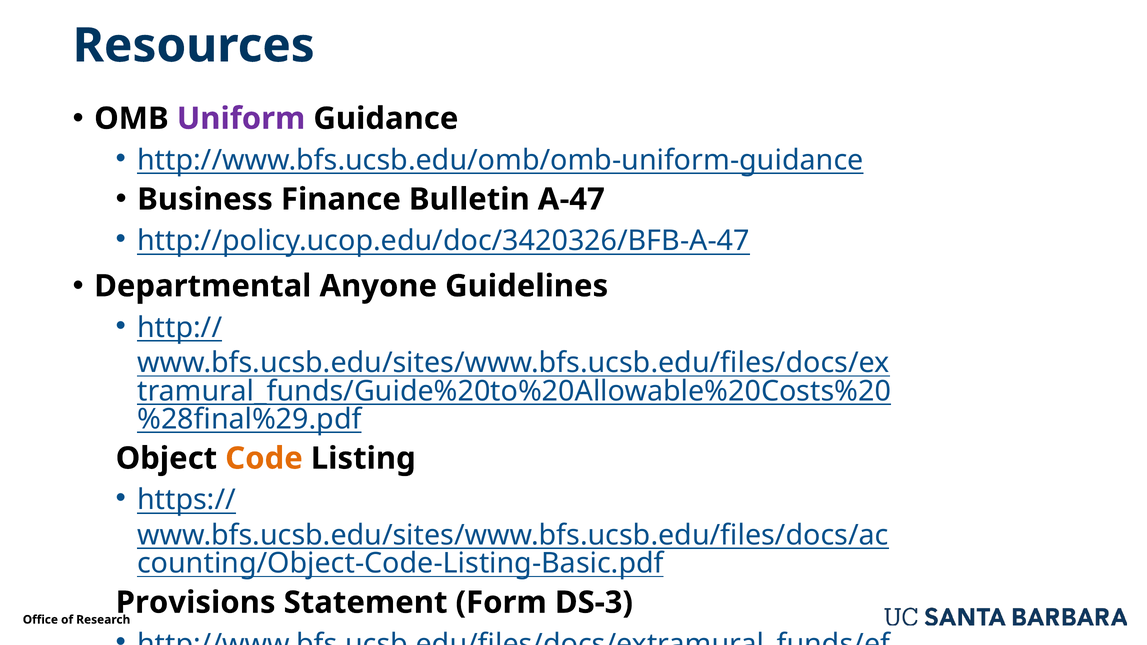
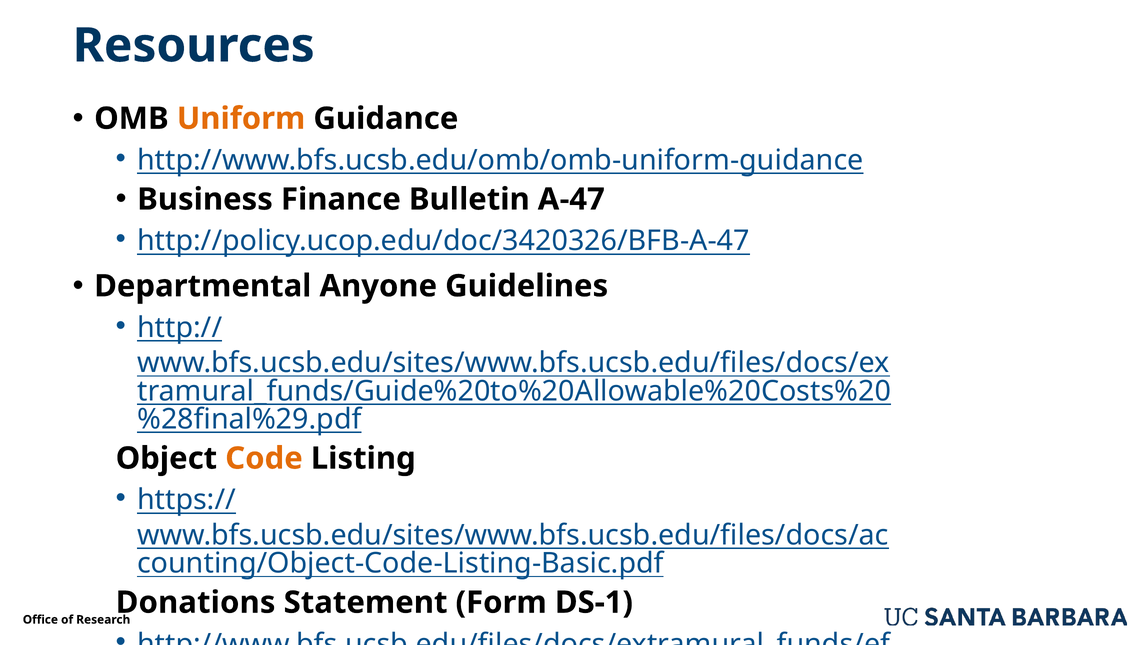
Uniform colour: purple -> orange (241, 119)
Provisions: Provisions -> Donations (196, 603)
DS-3: DS-3 -> DS-1 (594, 603)
